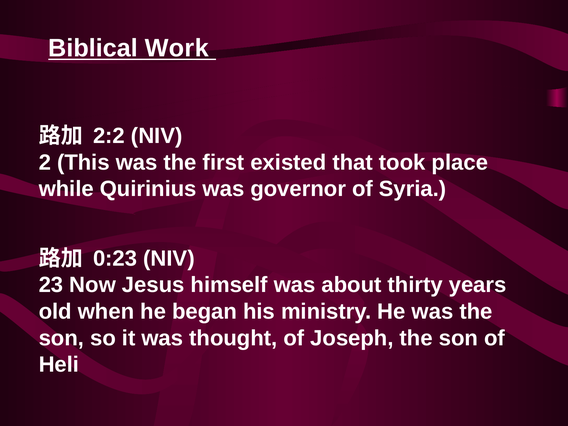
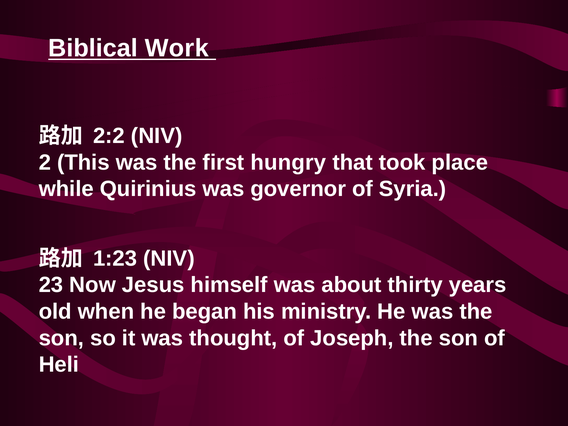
existed: existed -> hungry (288, 162)
0:23: 0:23 -> 1:23 (115, 259)
